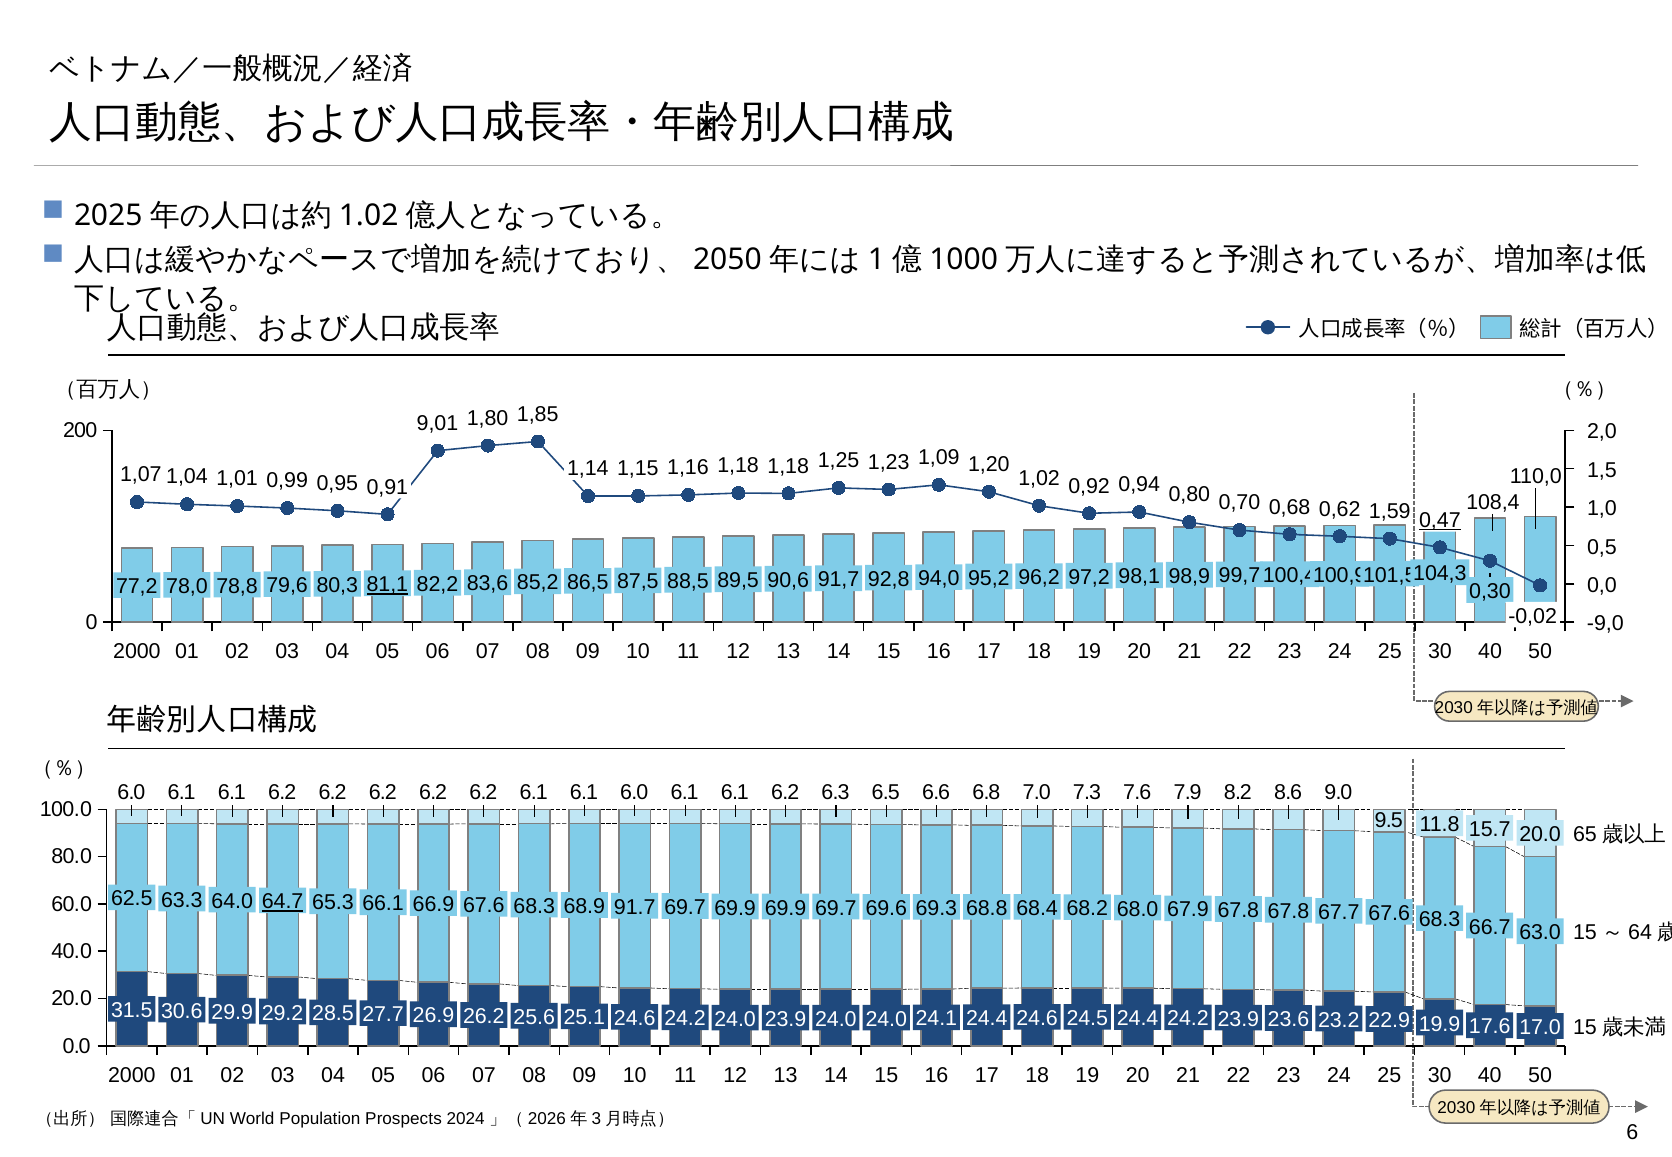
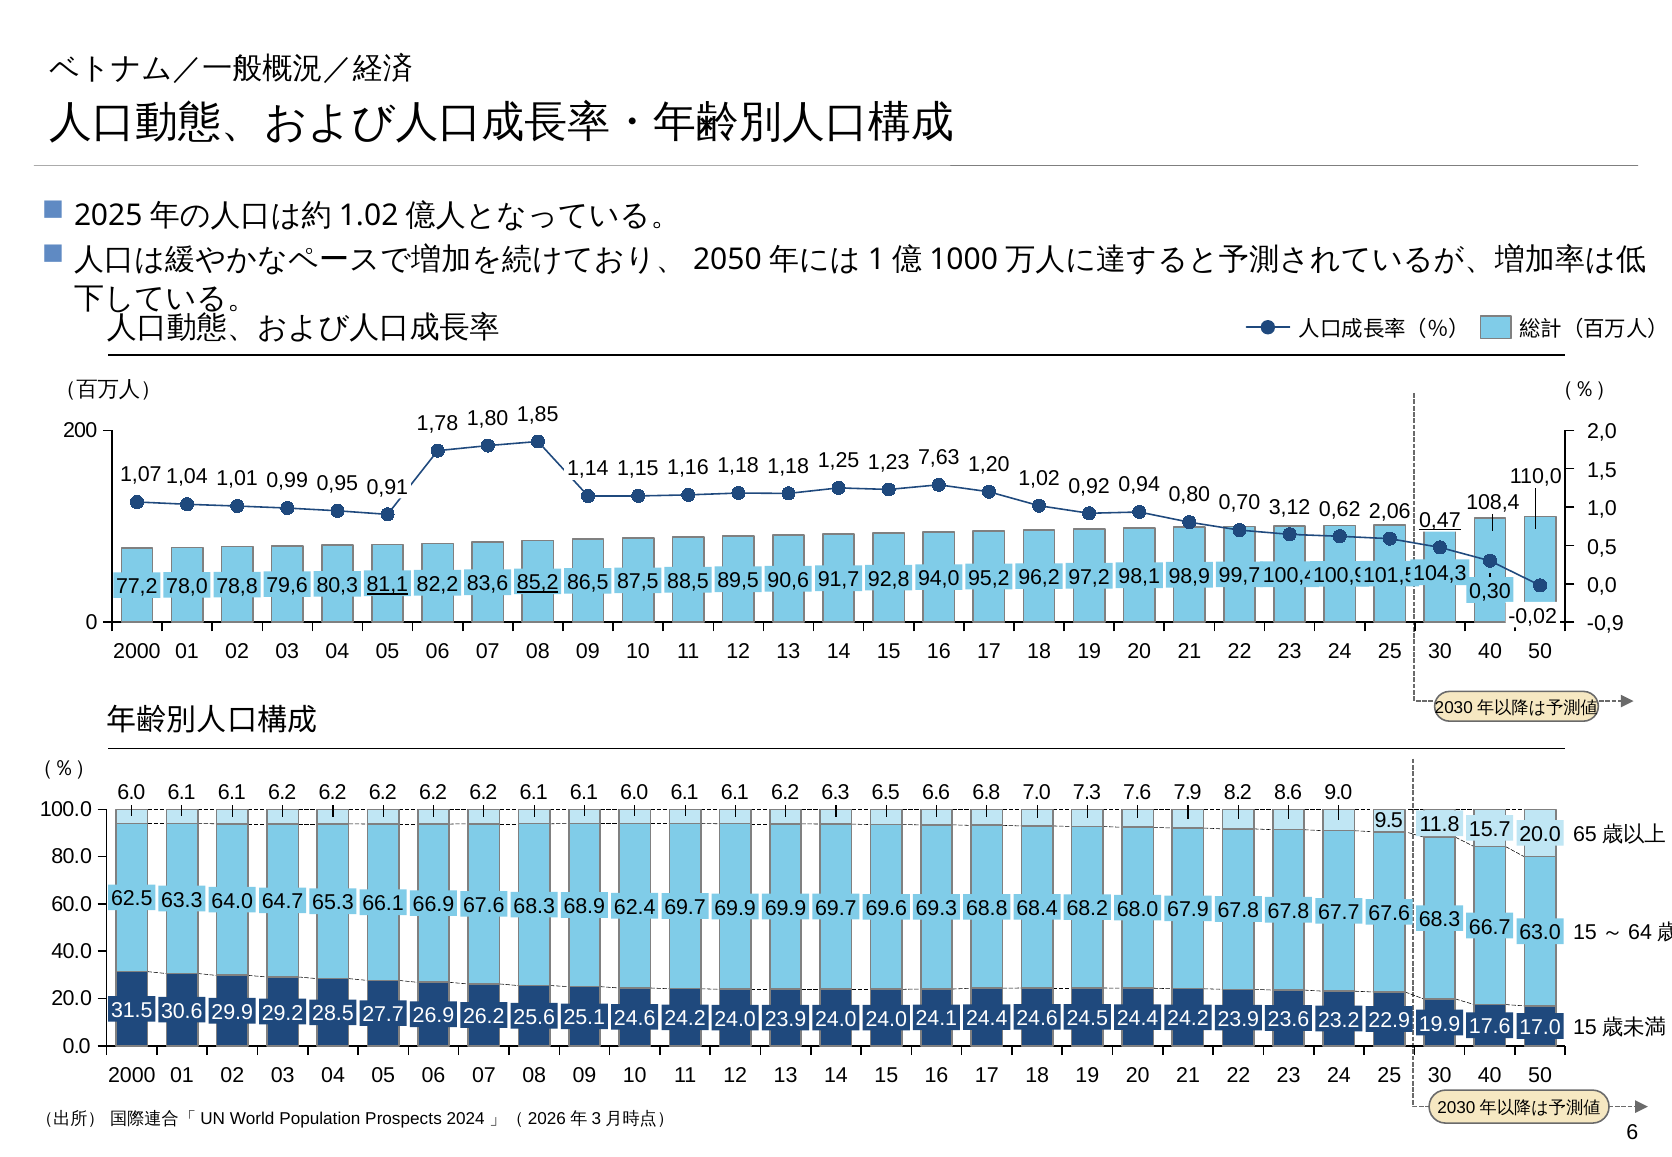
9,01: 9,01 -> 1,78 (438, 423)
1,09: 1,09 -> 7,63 (939, 458)
0,68: 0,68 -> 3,12 (1290, 507)
1,59: 1,59 -> 2,06 (1390, 512)
85,2 underline: none -> present (538, 583)
-9,0: -9,0 -> -0,9 (1605, 624)
64.7 underline: present -> none (283, 902)
91.7: 91.7 -> 62.4 (635, 908)
